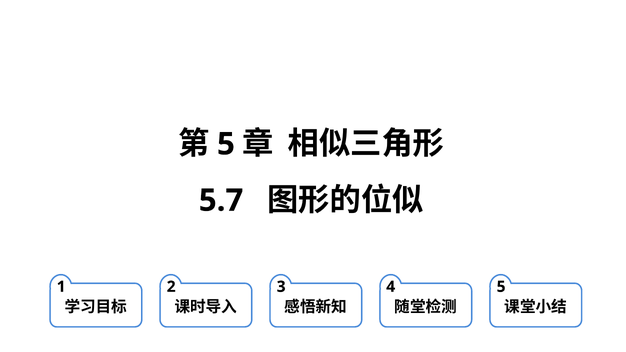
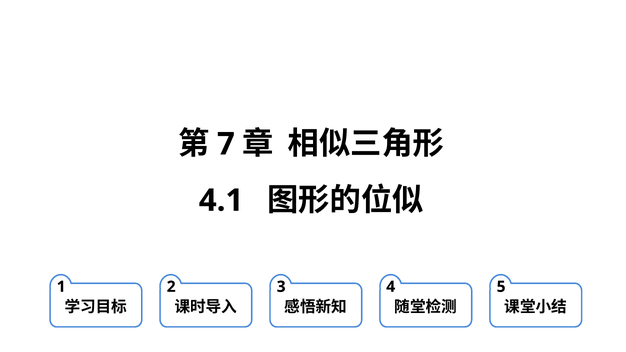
5: 5 -> 7 (226, 144)
5.7: 5.7 -> 4.1 (221, 201)
